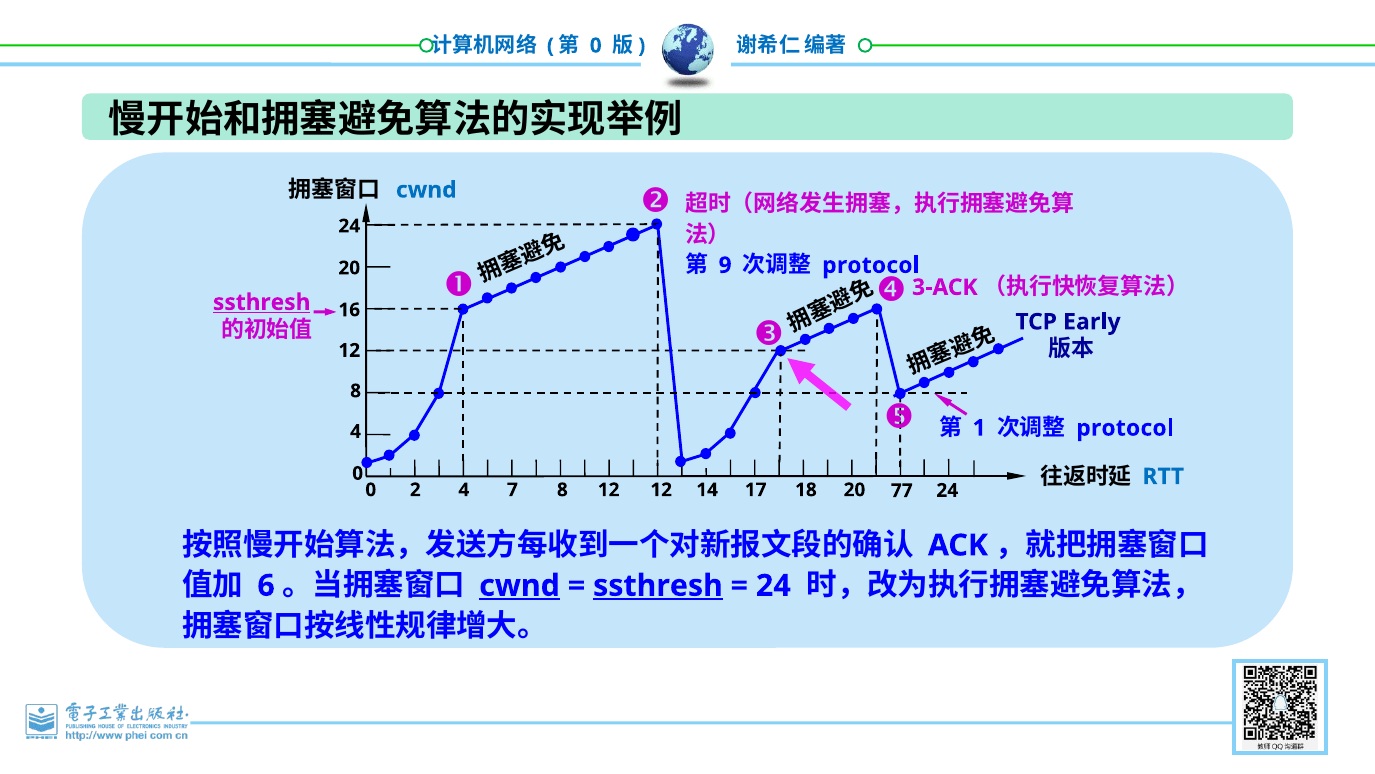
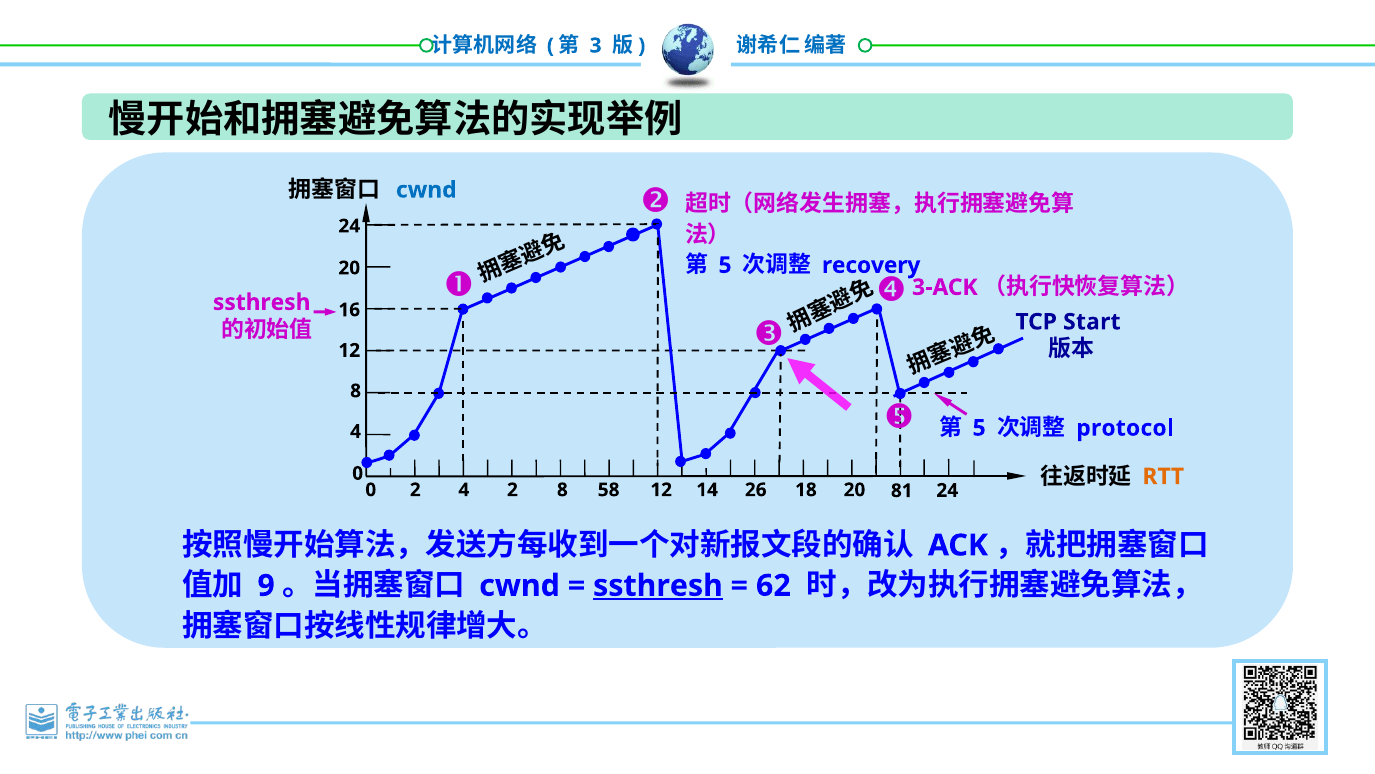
0: 0 -> 3 (596, 46)
9: 9 -> 5 (725, 265)
protocol: protocol -> recovery (871, 265)
ssthresh underline: present -> none (262, 302)
Early: Early -> Start (1092, 322)
1: 1 -> 5 (979, 428)
RTT colour: blue -> orange (1163, 476)
4 7: 7 -> 2 (512, 490)
12: 12 -> 58 (609, 490)
17: 17 -> 26 (756, 490)
77: 77 -> 81 (902, 490)
6: 6 -> 9 (266, 585)
cwnd underline: present -> none (520, 585)
24: 24 -> 62 (773, 585)
